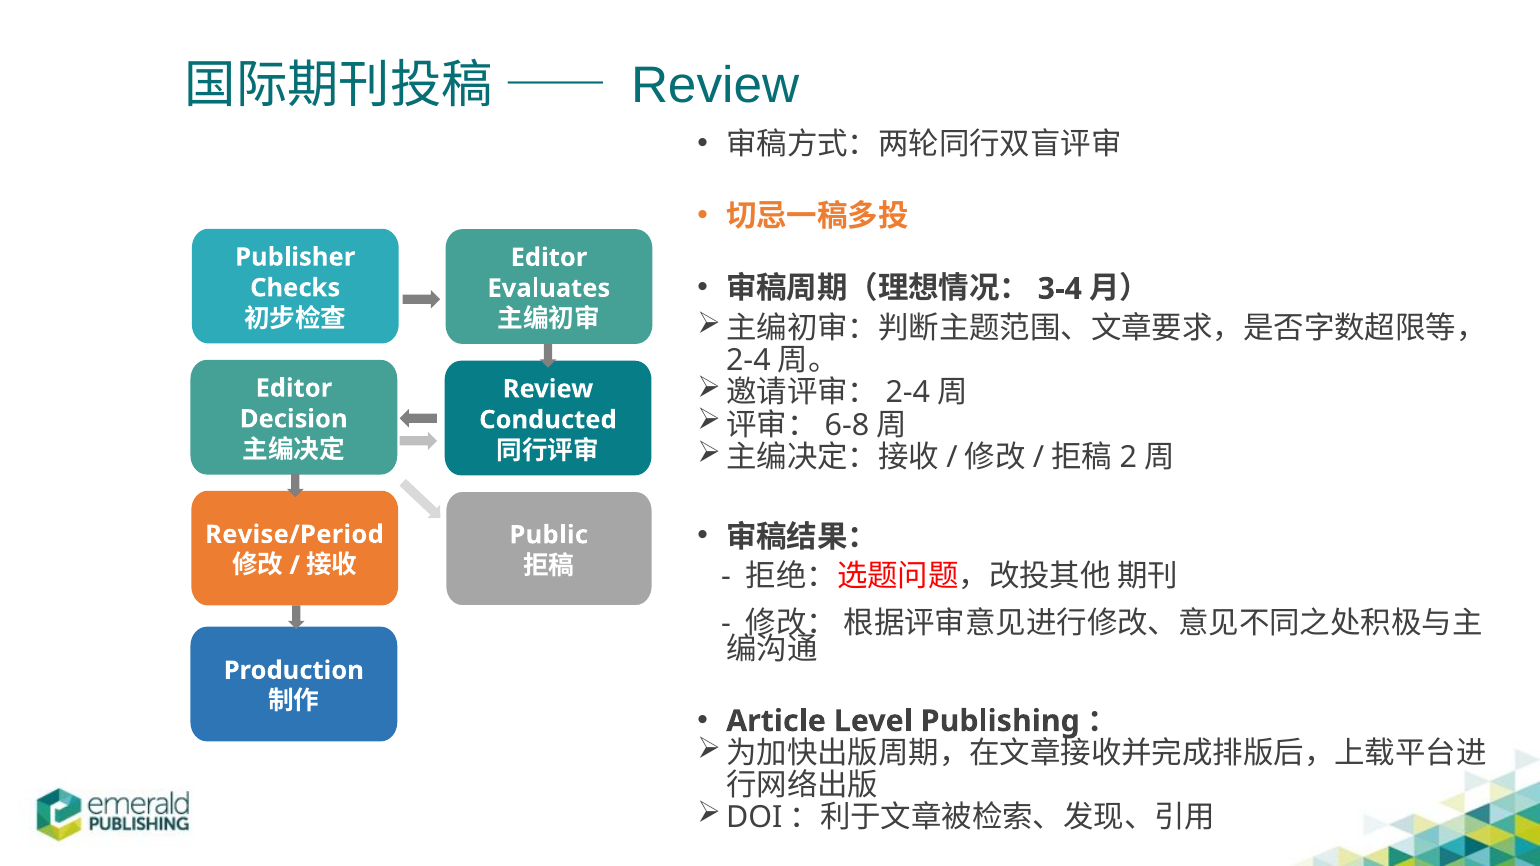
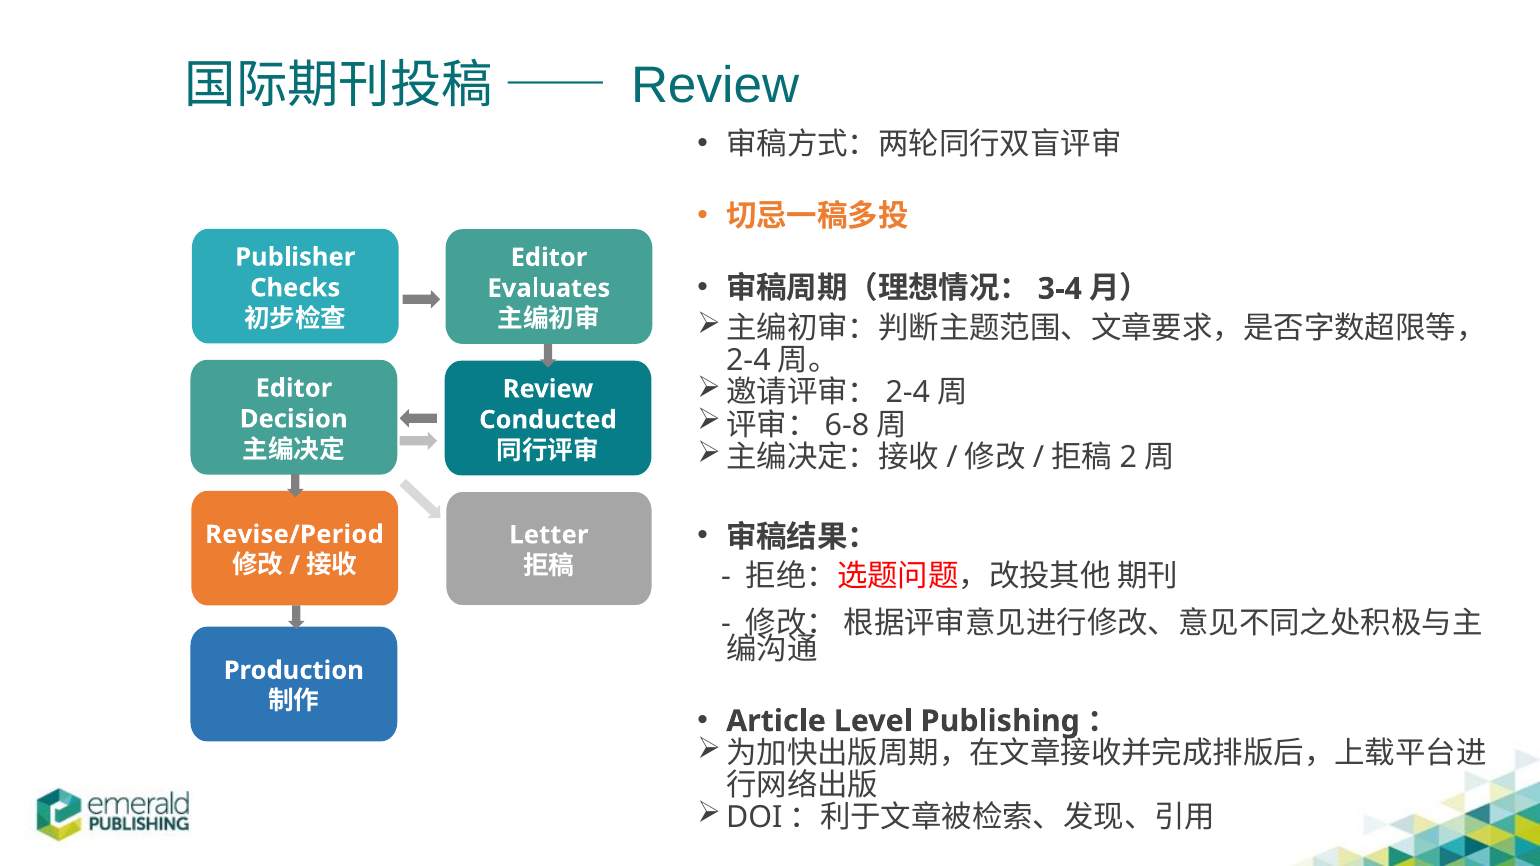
Public: Public -> Letter (549, 535)
